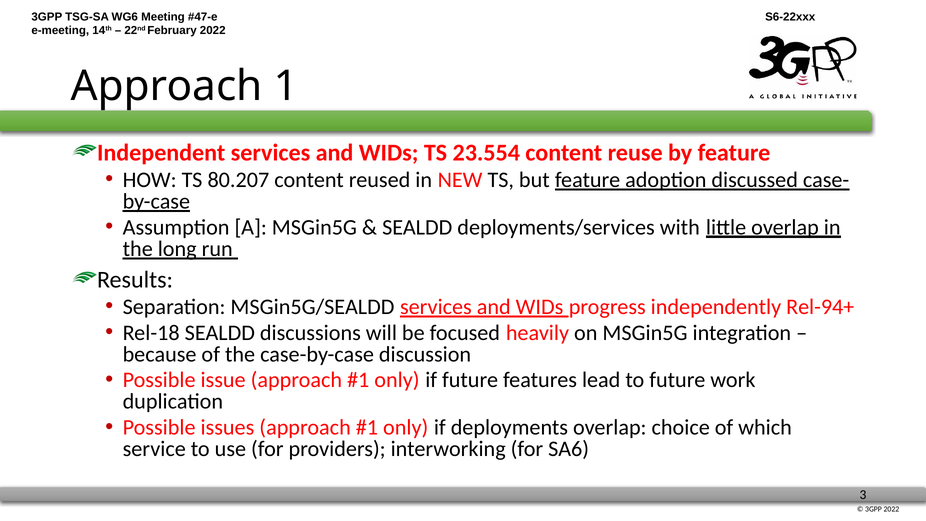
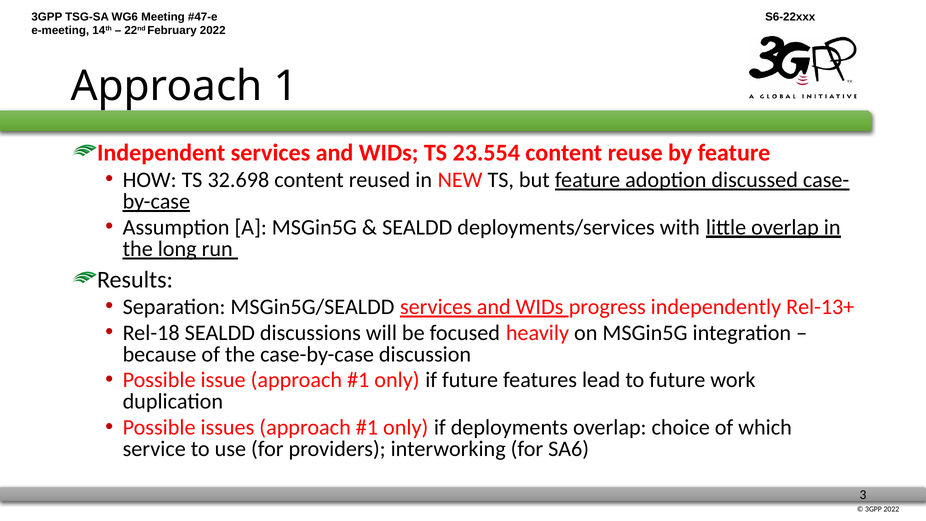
80.207: 80.207 -> 32.698 (238, 180)
Rel-94+: Rel-94+ -> Rel-13+ (820, 307)
